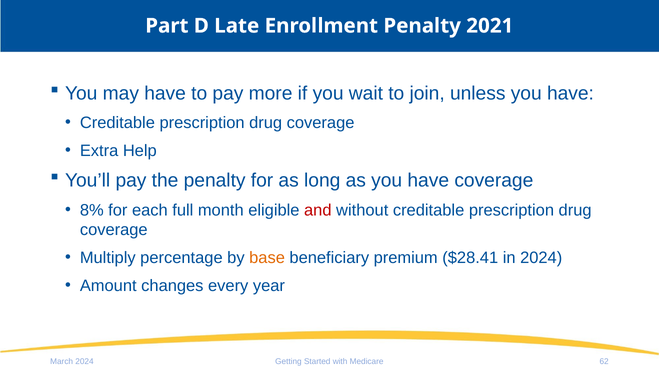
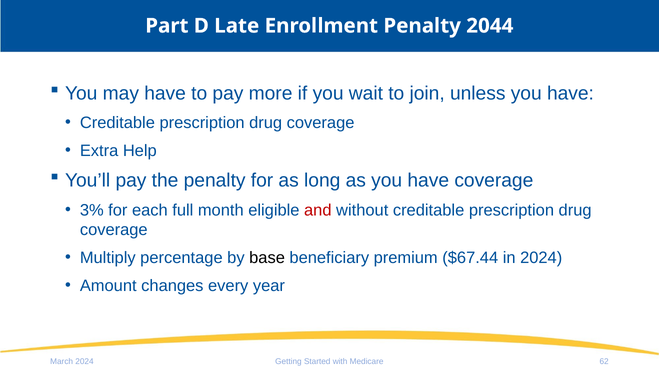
2021: 2021 -> 2044 (490, 26)
8%: 8% -> 3% (92, 210)
base colour: orange -> black (267, 258)
$28.41: $28.41 -> $67.44 (470, 258)
